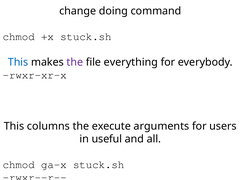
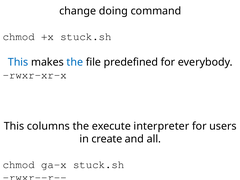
the colour: purple -> blue (75, 62)
everything: everything -> predefined (131, 62)
arguments: arguments -> interpreter (161, 126)
useful: useful -> create (107, 139)
